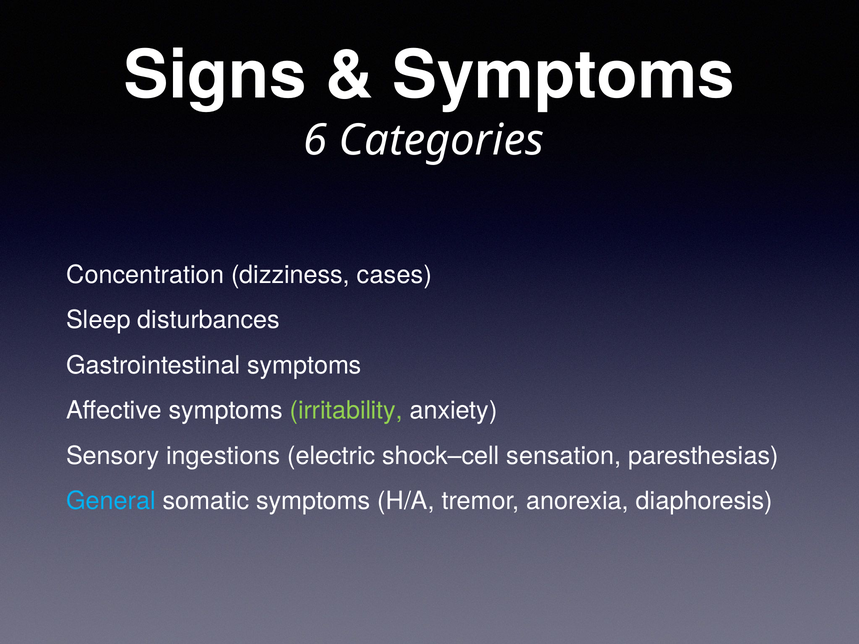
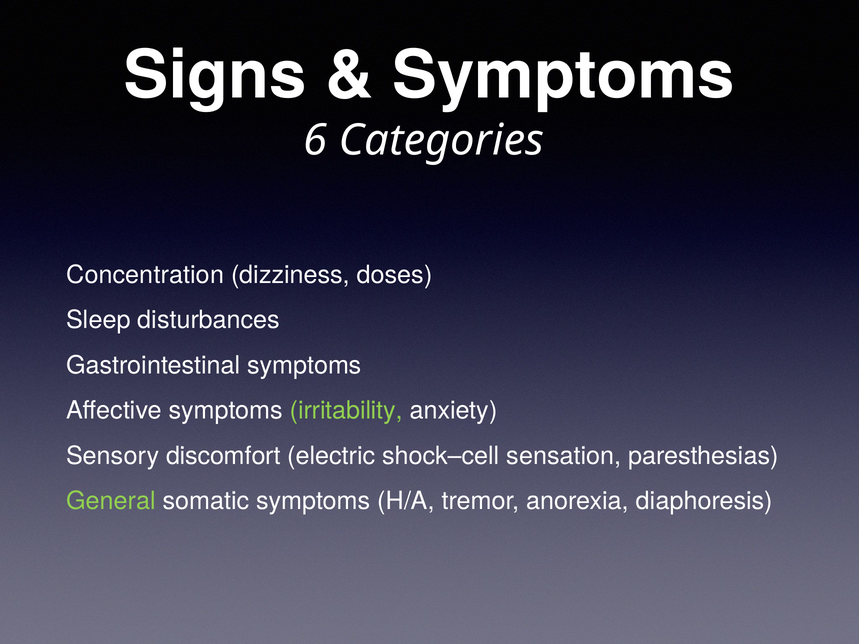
cases: cases -> doses (395, 275)
ingestions: ingestions -> discomfort (223, 456)
General colour: light blue -> light green (111, 501)
